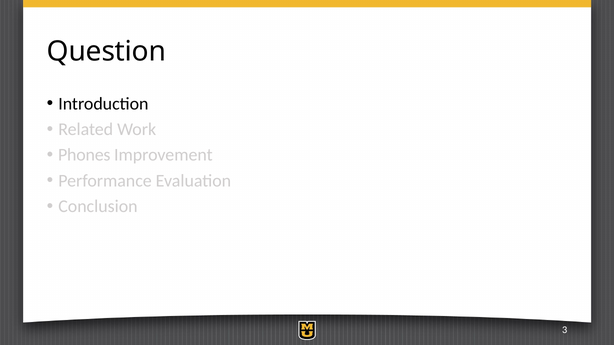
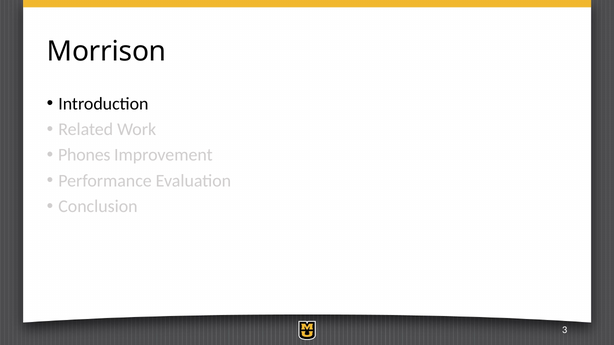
Question: Question -> Morrison (107, 52)
